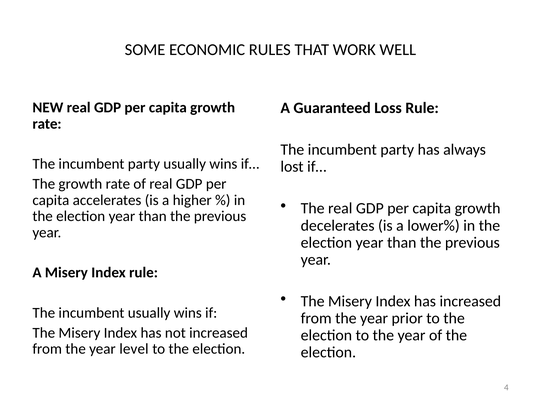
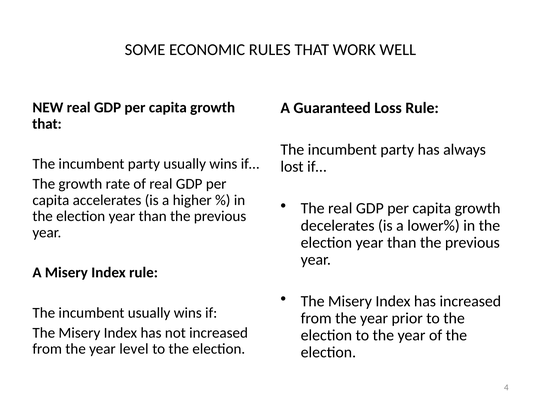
rate: rate -> that (47, 124)
